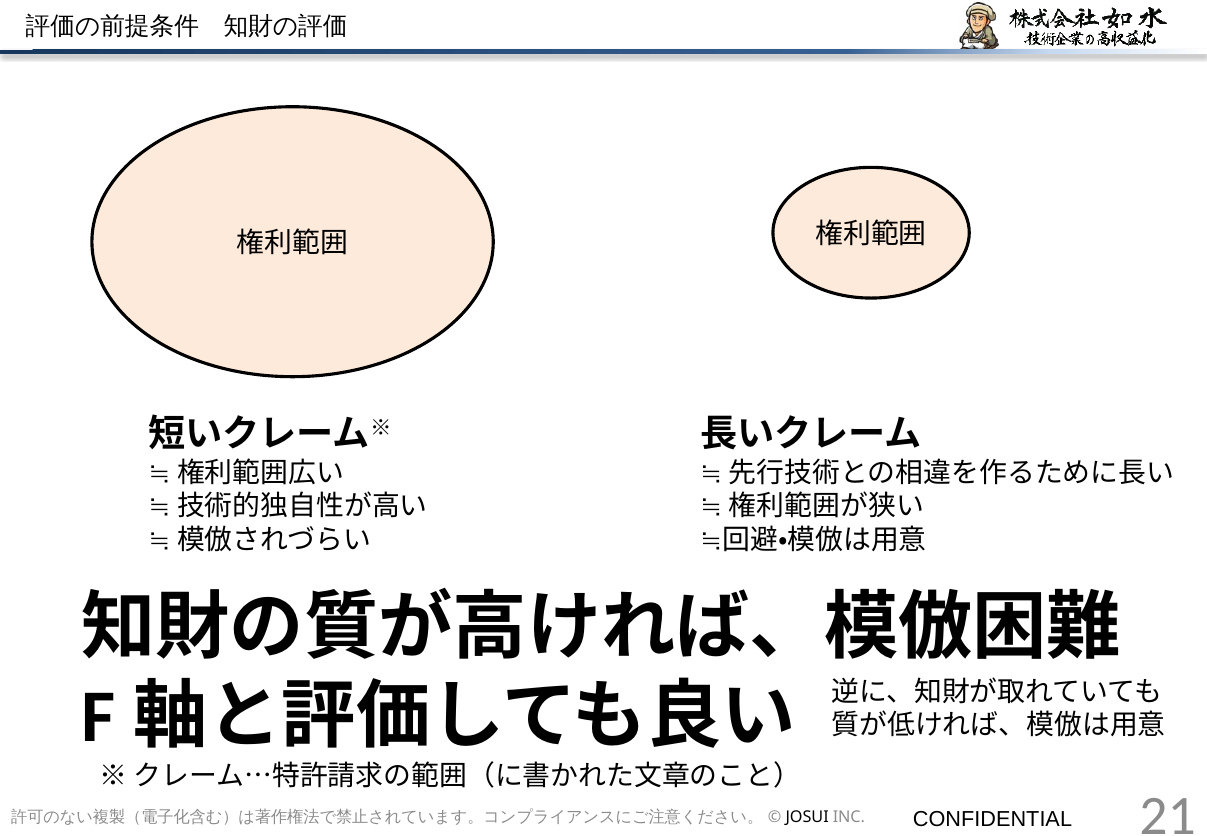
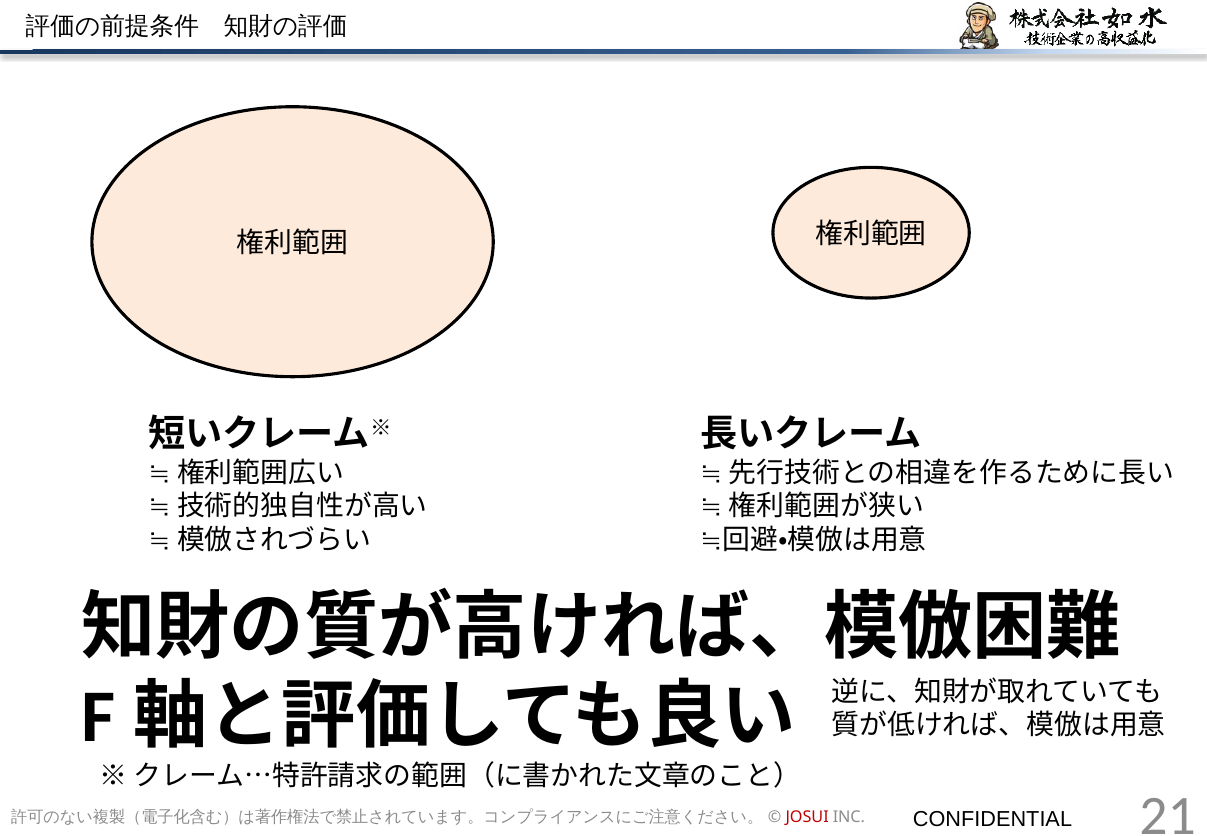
JOSUI colour: black -> red (807, 817)
